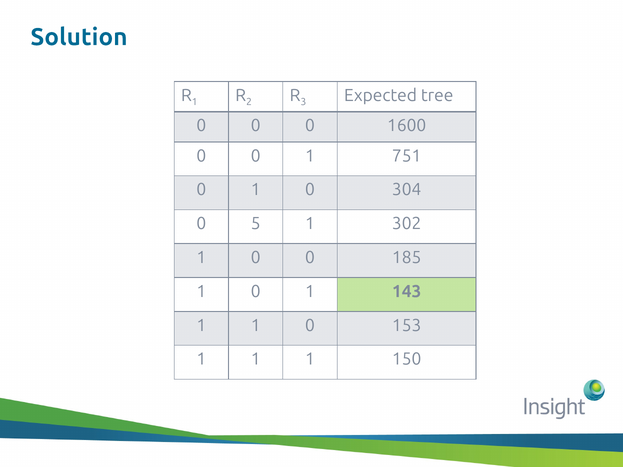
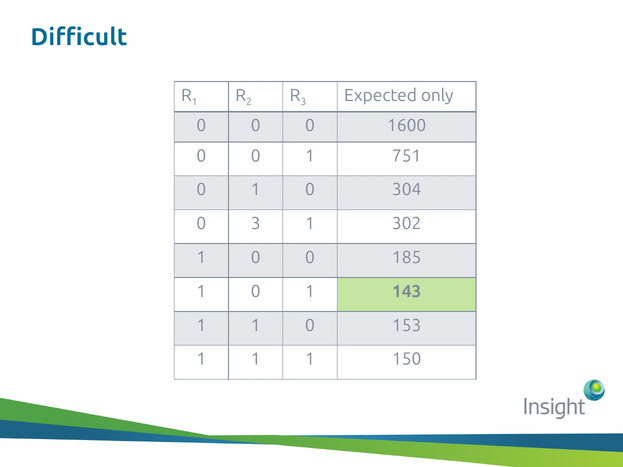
Solution: Solution -> Difficult (79, 37)
tree: tree -> only (437, 95)
0 5: 5 -> 3 (256, 224)
